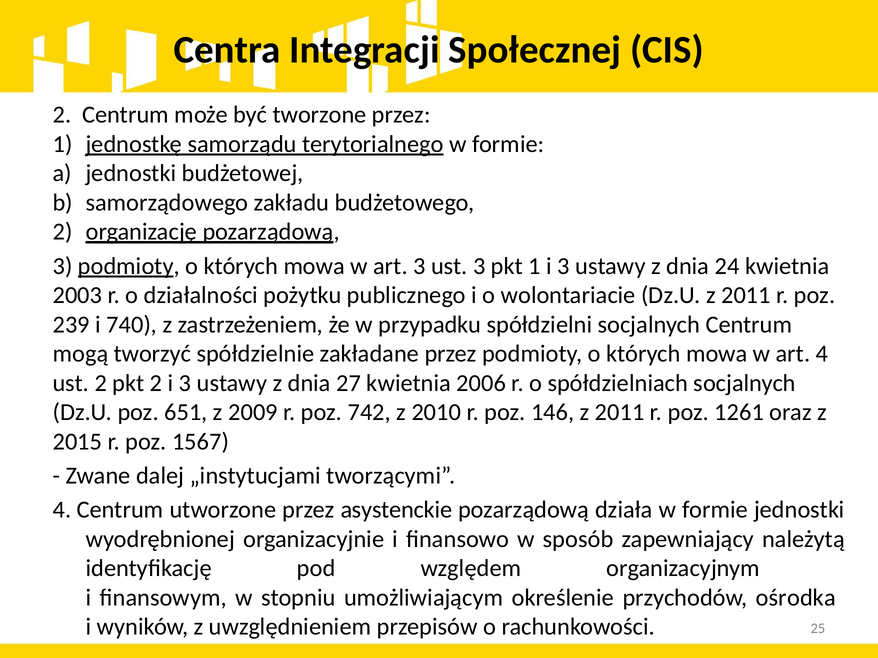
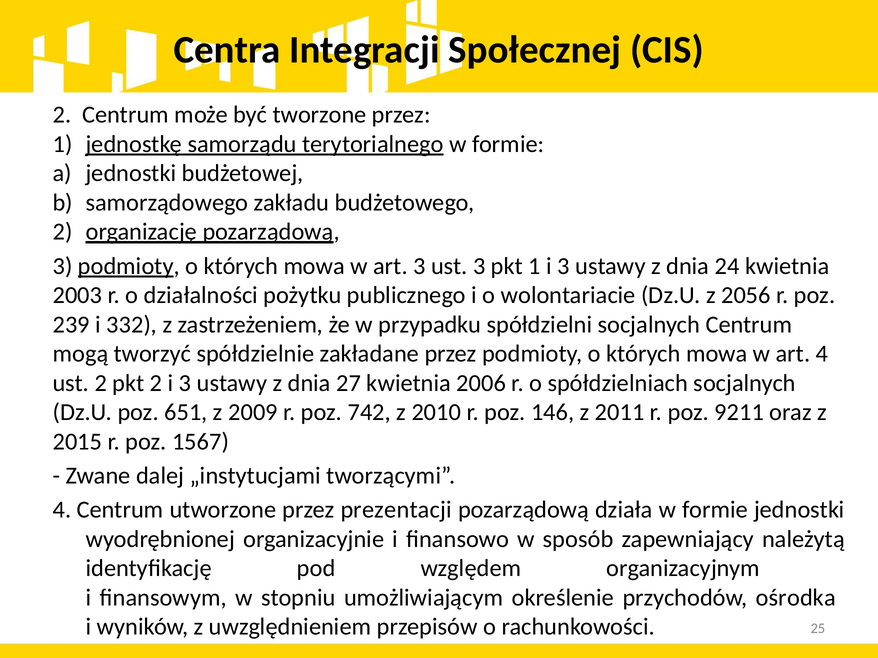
Dz.U z 2011: 2011 -> 2056 (746, 295)
740: 740 -> 332 (132, 325)
1261: 1261 -> 9211 (739, 413)
asystenckie: asystenckie -> prezentacji (396, 510)
